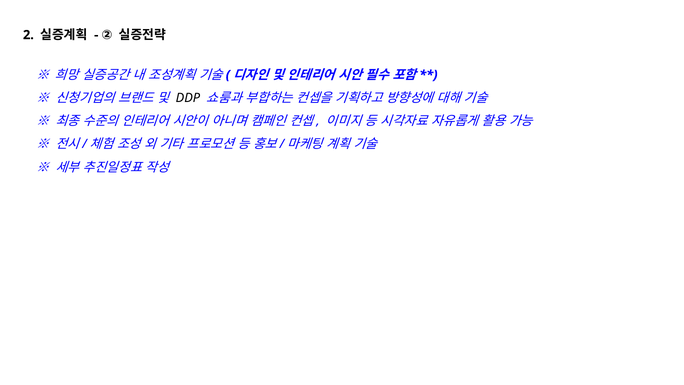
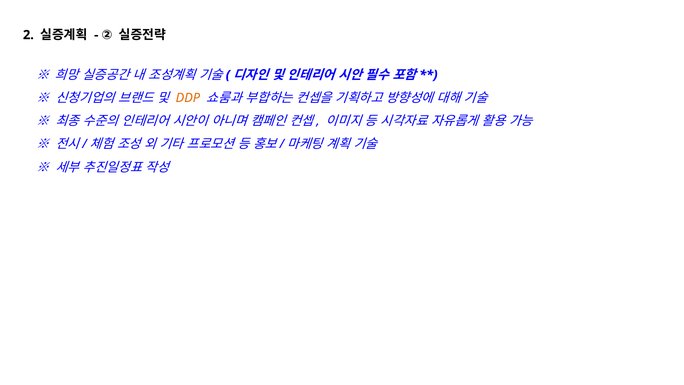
DDP colour: black -> orange (188, 98)
